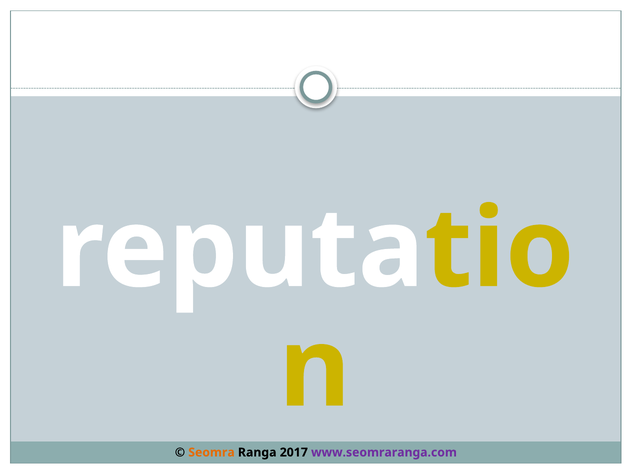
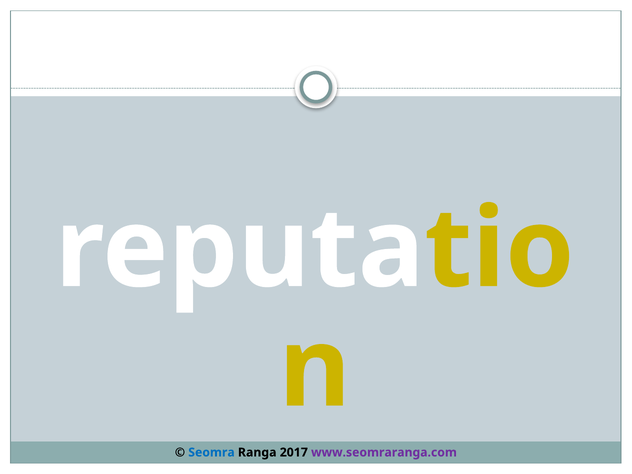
Seomra colour: orange -> blue (211, 452)
